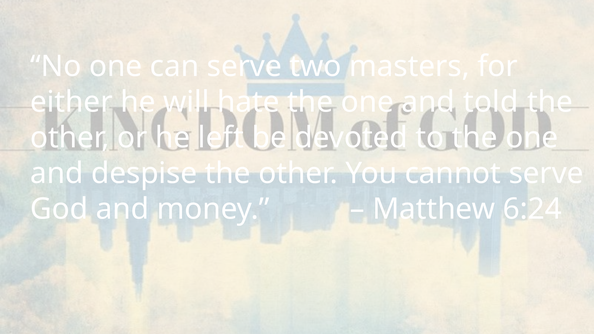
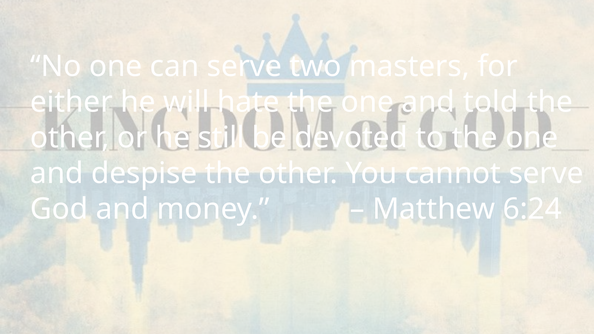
left: left -> still (221, 138)
